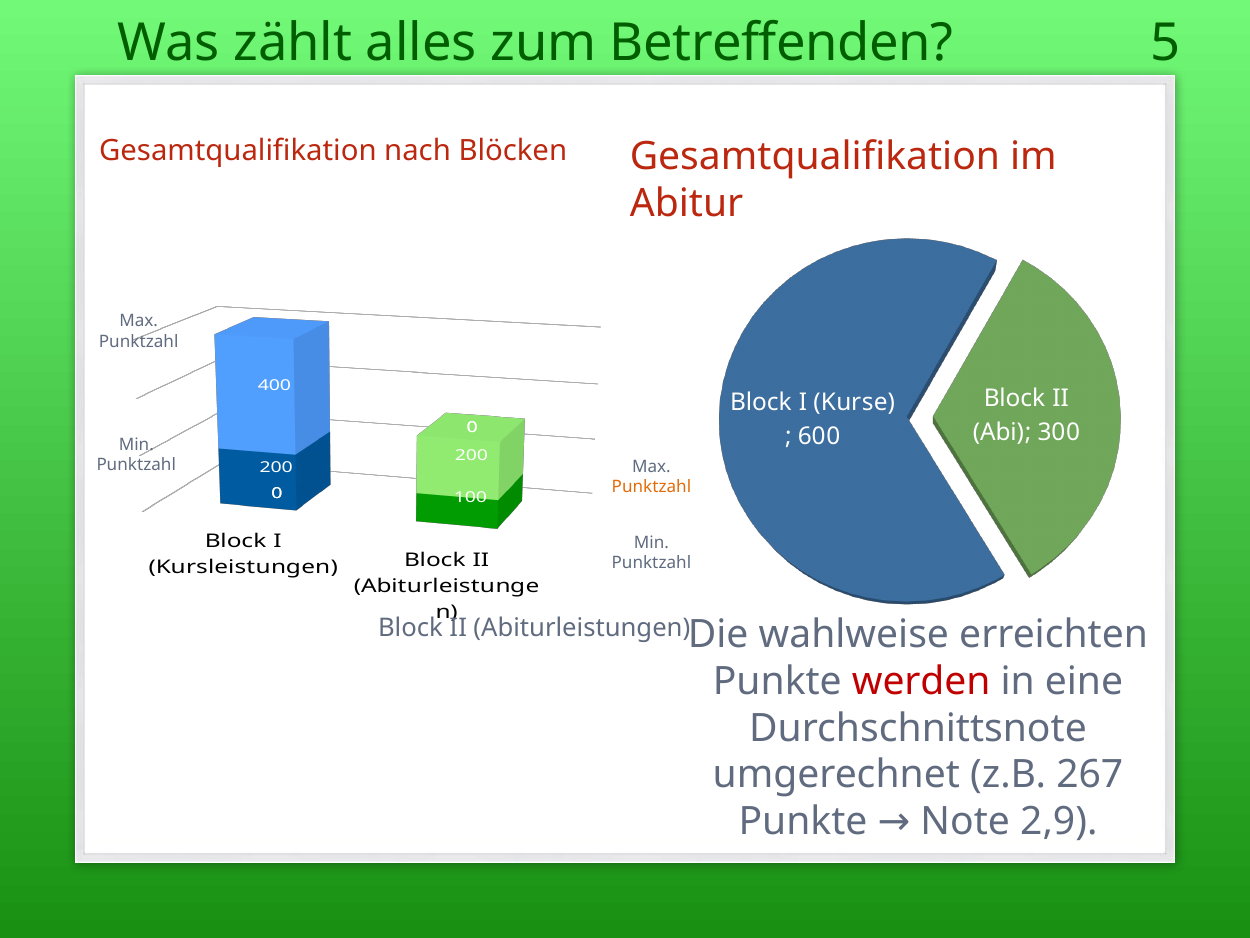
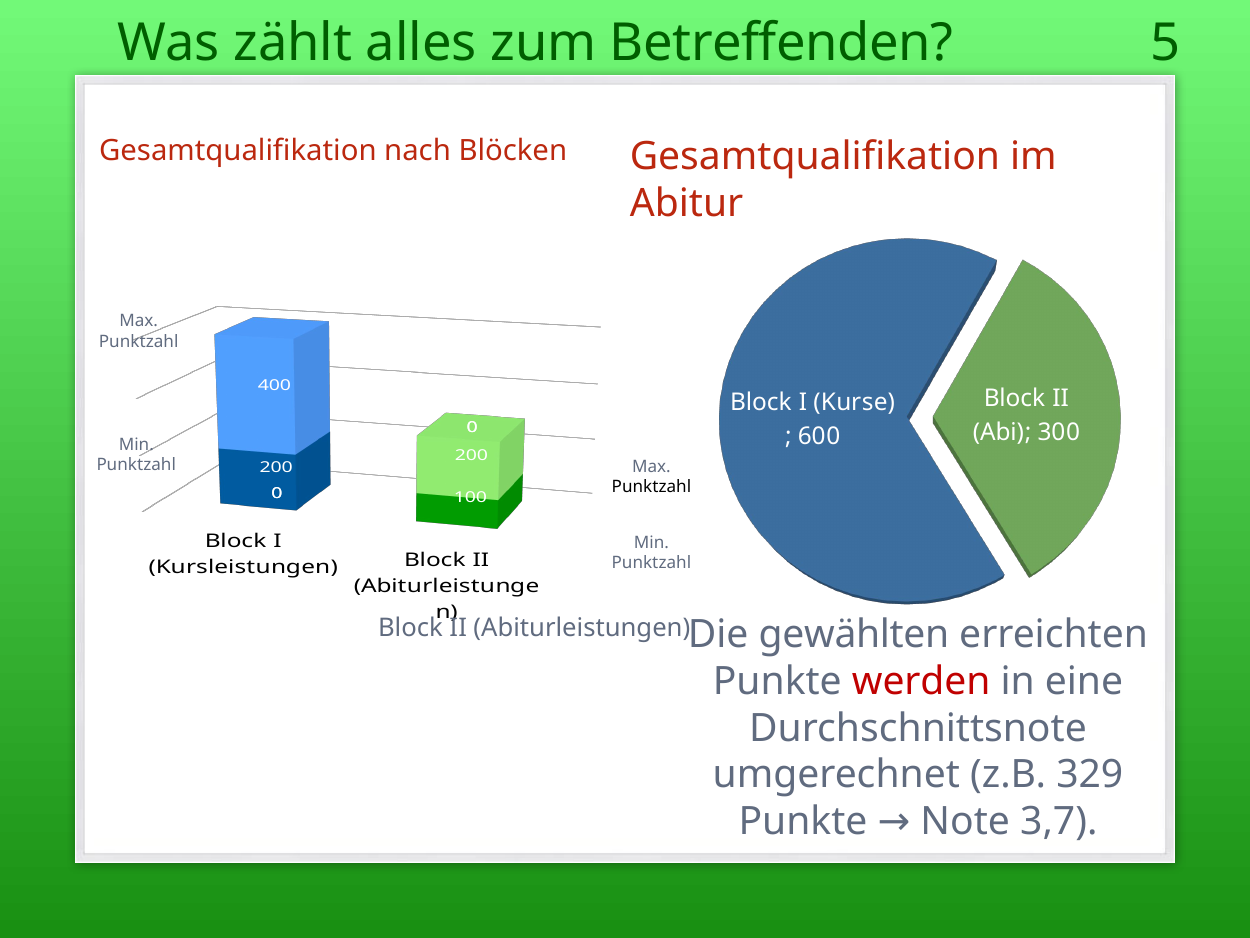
Punktzahl colour: orange -> black (651, 487)
wahlweise: wahlweise -> gewählten (854, 634)
267: 267 -> 329 (1090, 775)
2,9: 2,9 -> 3,7 (1059, 822)
